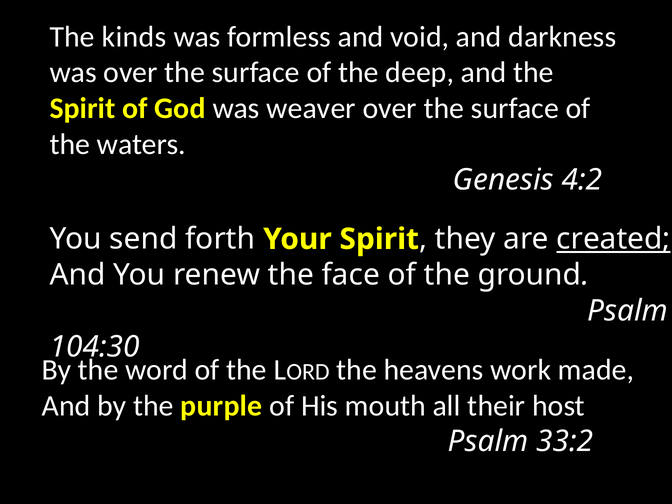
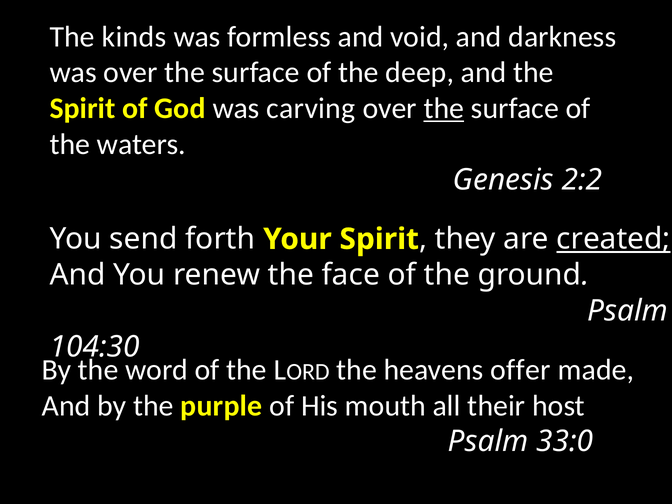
weaver: weaver -> carving (311, 108)
the underline: none -> present (444, 108)
4:2: 4:2 -> 2:2 (582, 180)
work: work -> offer (520, 370)
33:2: 33:2 -> 33:0 (565, 442)
